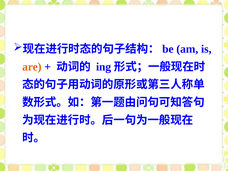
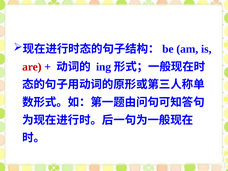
are colour: orange -> red (32, 67)
